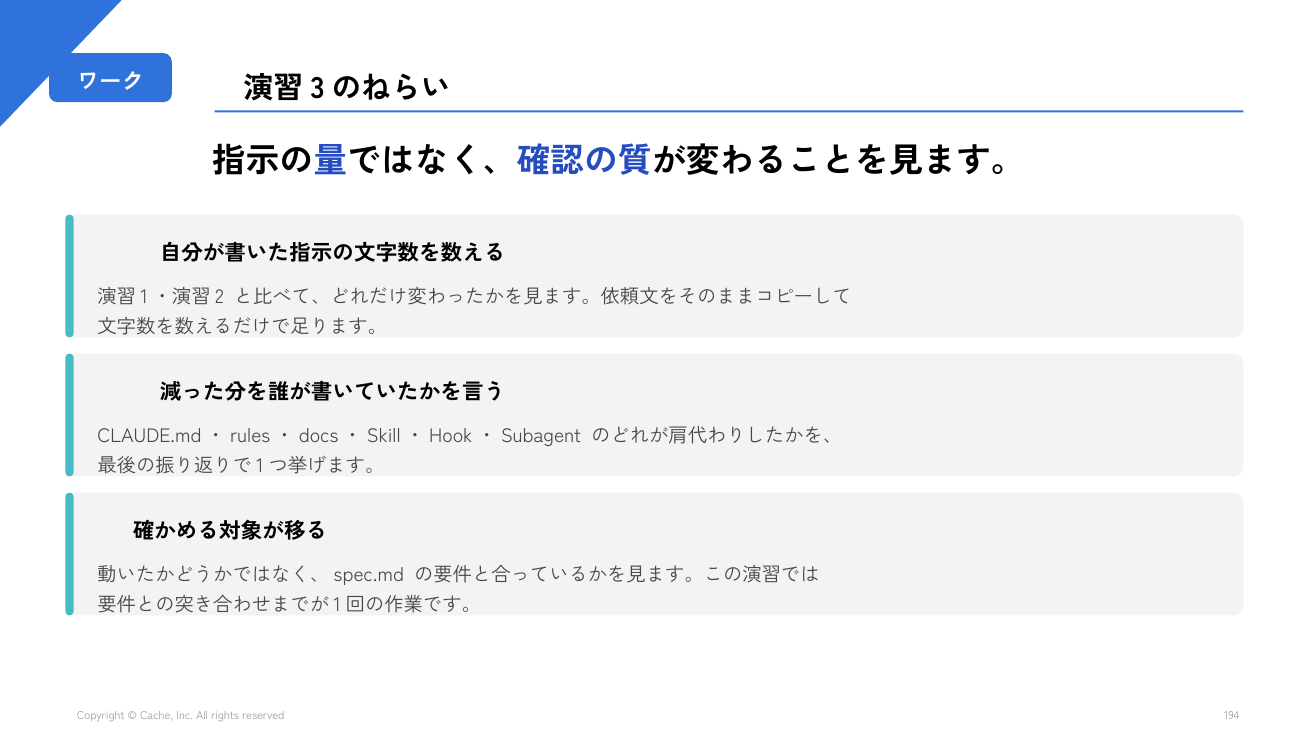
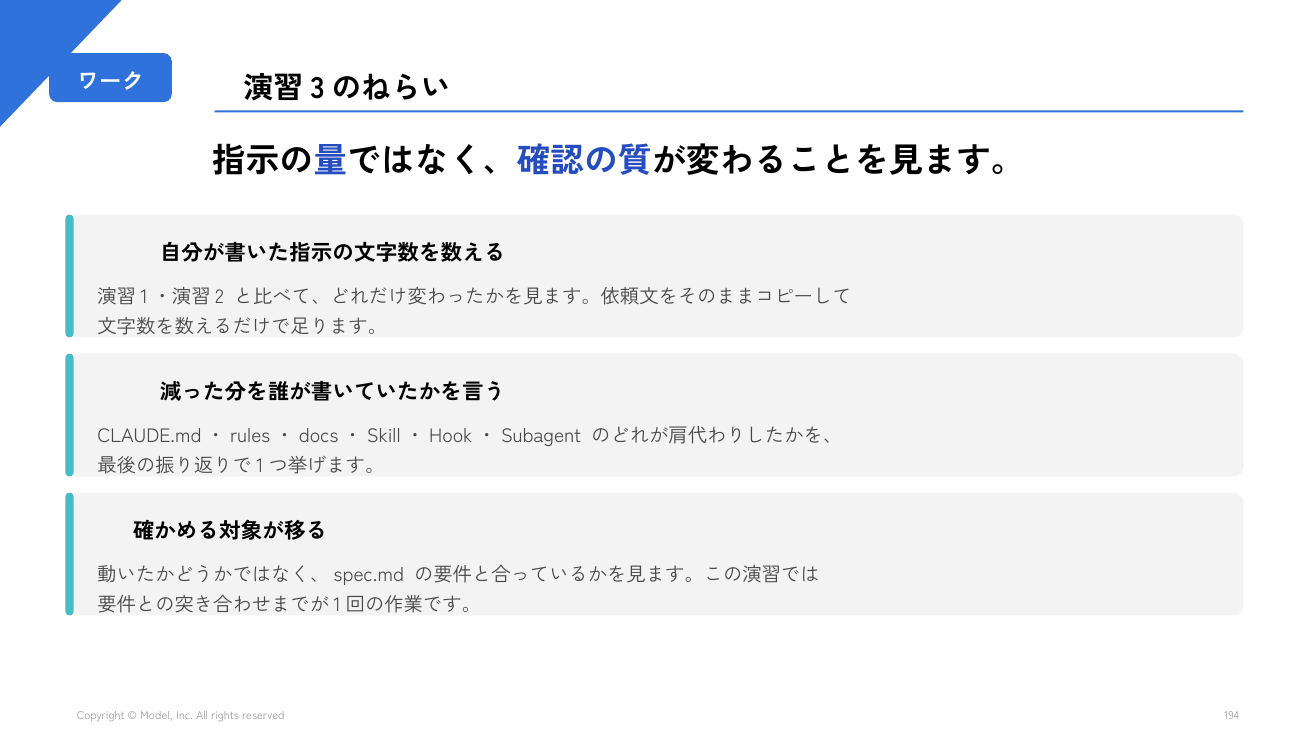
Cache: Cache -> Model (157, 716)
